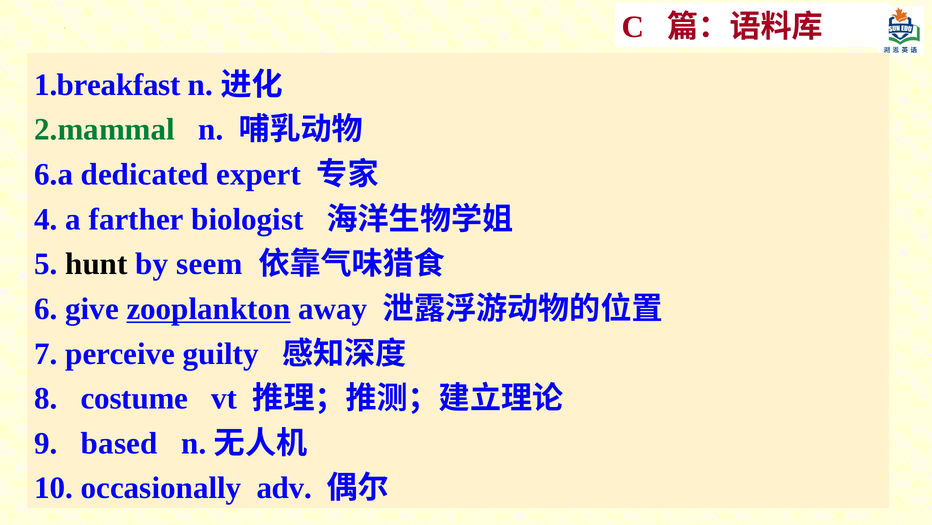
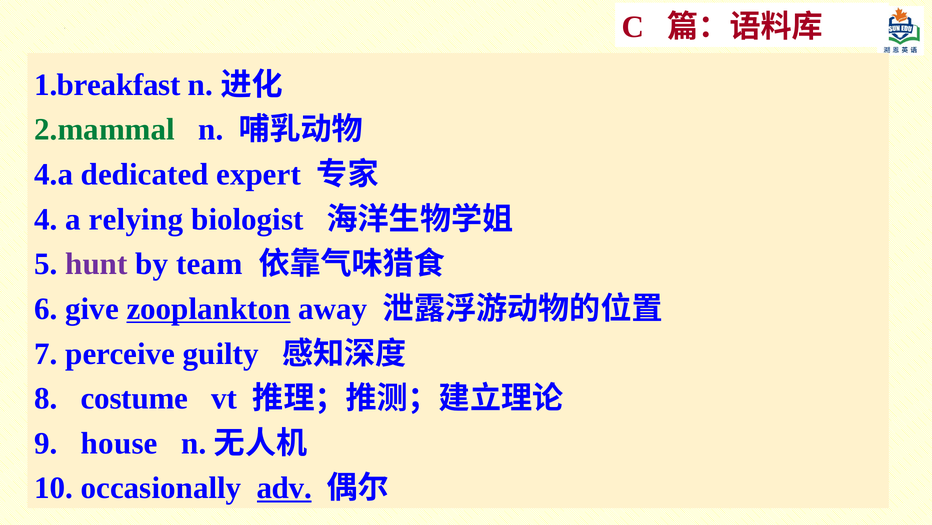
6.a: 6.a -> 4.a (54, 174)
farther: farther -> relying (136, 219)
hunt colour: black -> purple (96, 264)
seem: seem -> team (209, 264)
based: based -> house (119, 443)
adv underline: none -> present (284, 487)
